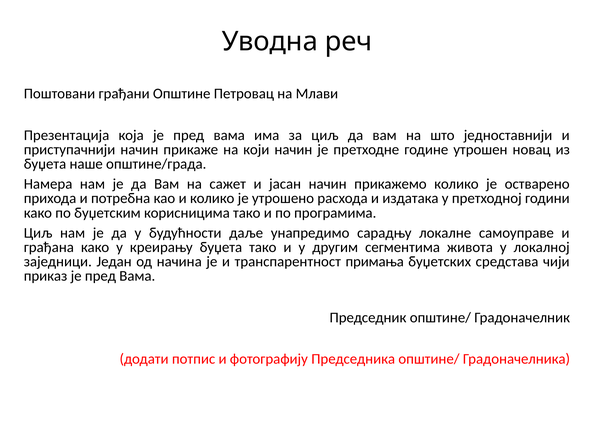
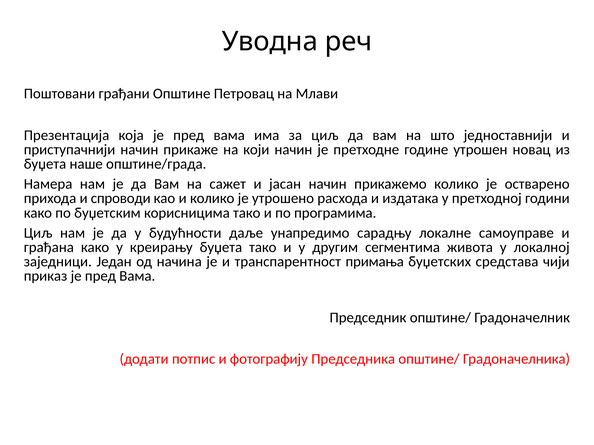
потребна: потребна -> спроводи (121, 199)
